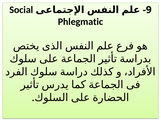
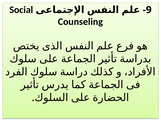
Phlegmatic: Phlegmatic -> Counseling (80, 22)
